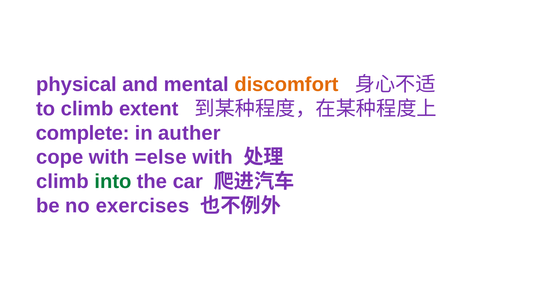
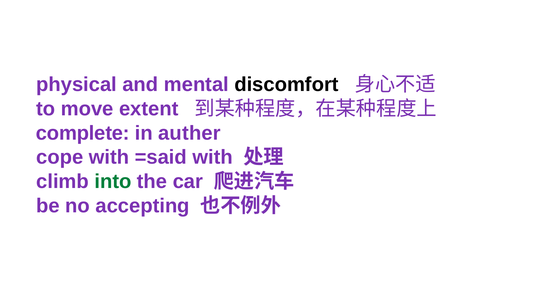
discomfort colour: orange -> black (286, 84)
to climb: climb -> move (87, 109)
=else: =else -> =said (161, 157)
exercises: exercises -> accepting (143, 206)
